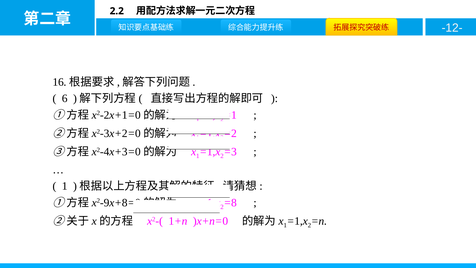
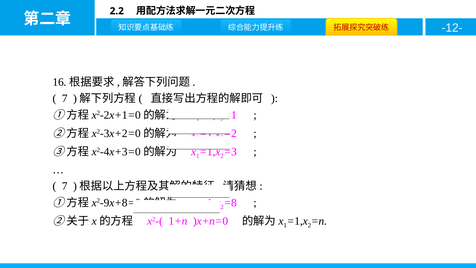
6: 6 -> 7 (65, 98)
1: 1 -> 7 (65, 186)
